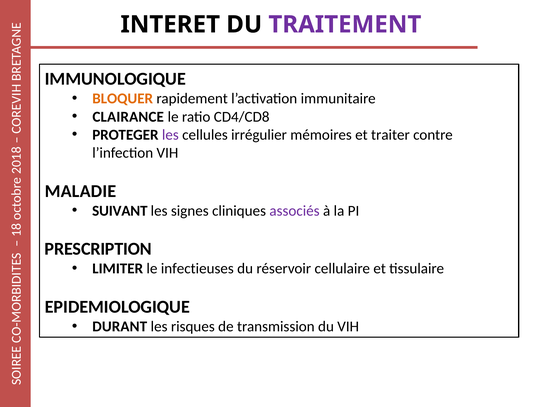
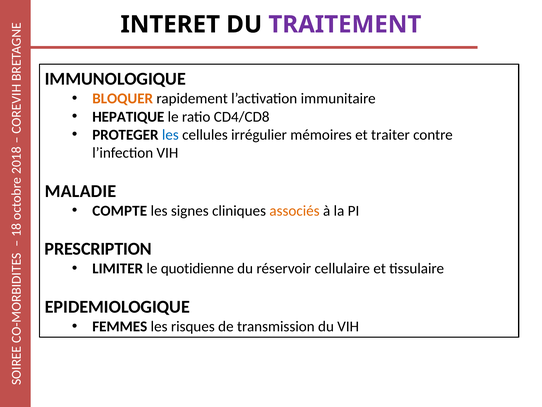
CLAIRANCE: CLAIRANCE -> HEPATIQUE (128, 117)
les colour: purple -> blue (170, 135)
SUIVANT: SUIVANT -> COMPTE (120, 211)
associés colour: purple -> orange (295, 211)
infectieuses: infectieuses -> quotidienne (197, 268)
DURANT: DURANT -> FEMMES (120, 326)
